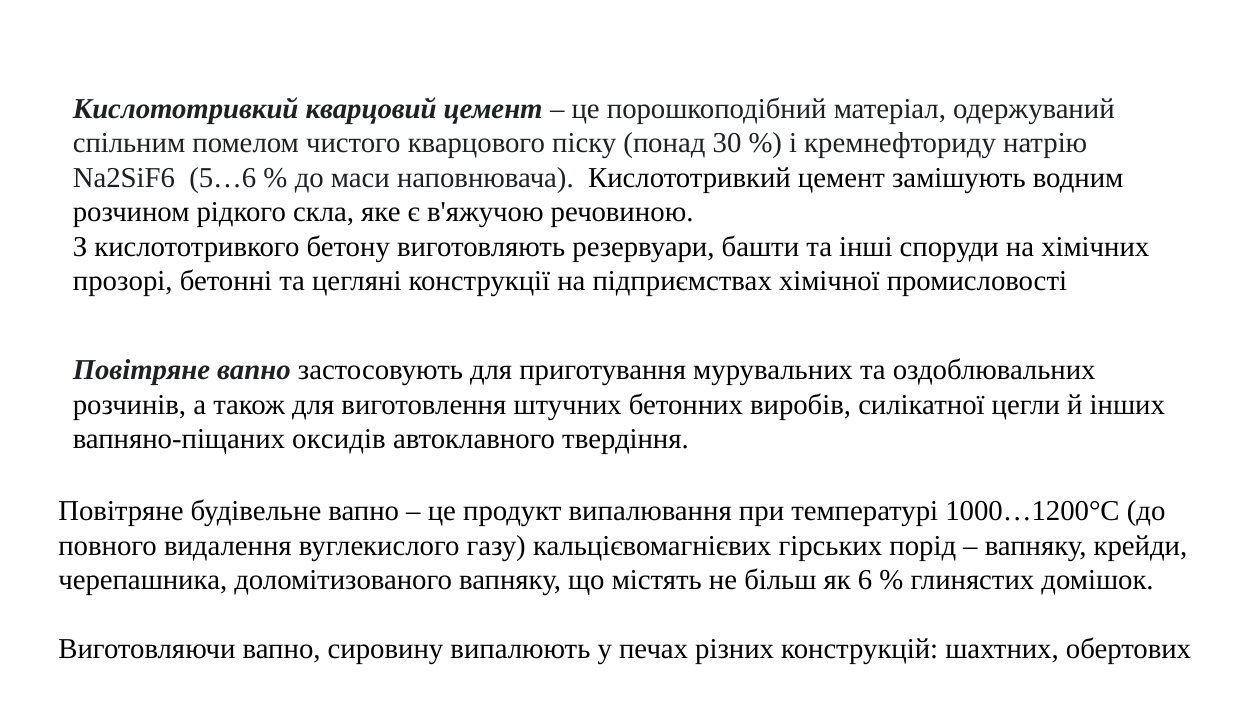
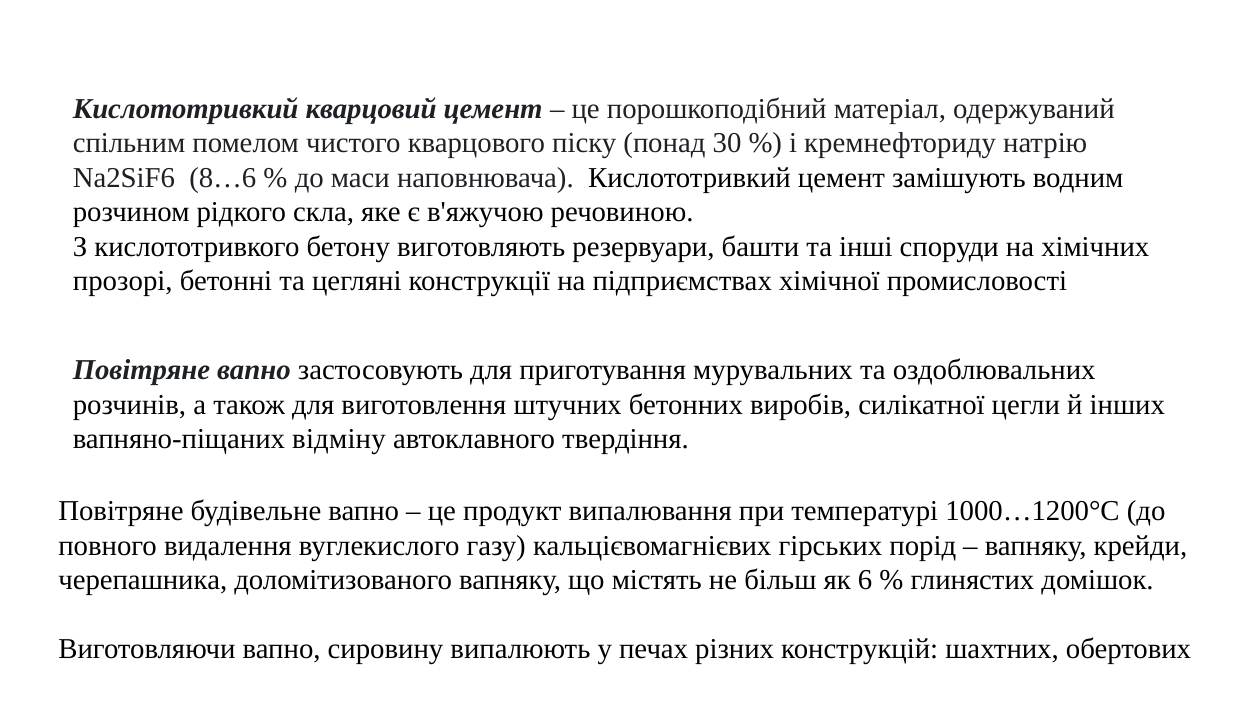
5…6: 5…6 -> 8…6 (223, 178)
оксидів: оксидів -> відміну (339, 439)
